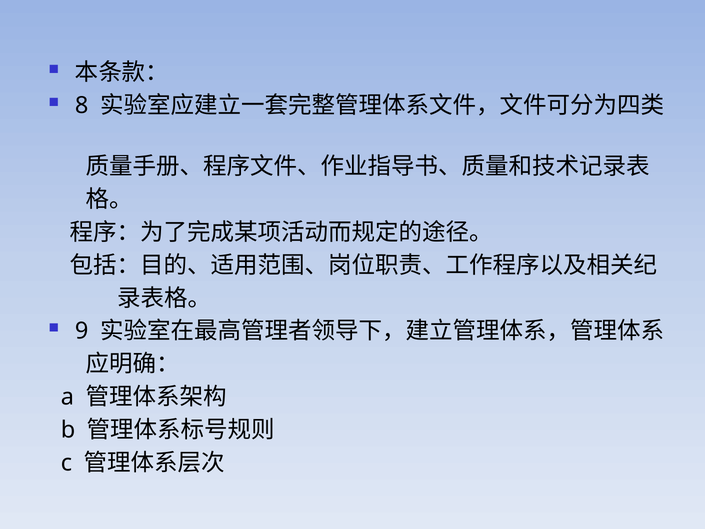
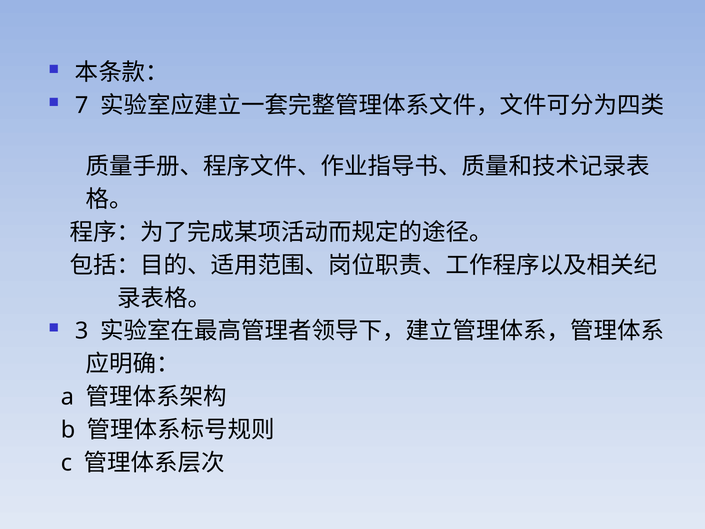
8: 8 -> 7 (82, 106)
9: 9 -> 3 (82, 331)
